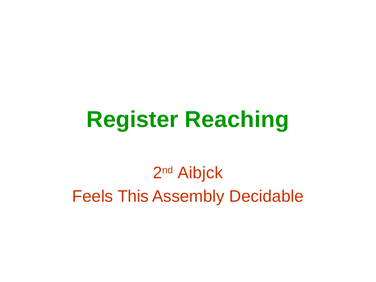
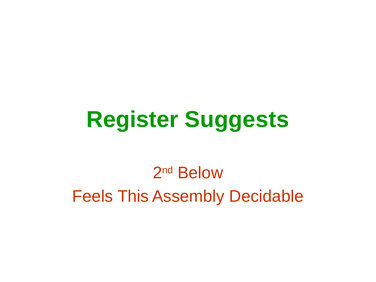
Reaching: Reaching -> Suggests (237, 119)
Aibjck: Aibjck -> Below (200, 173)
